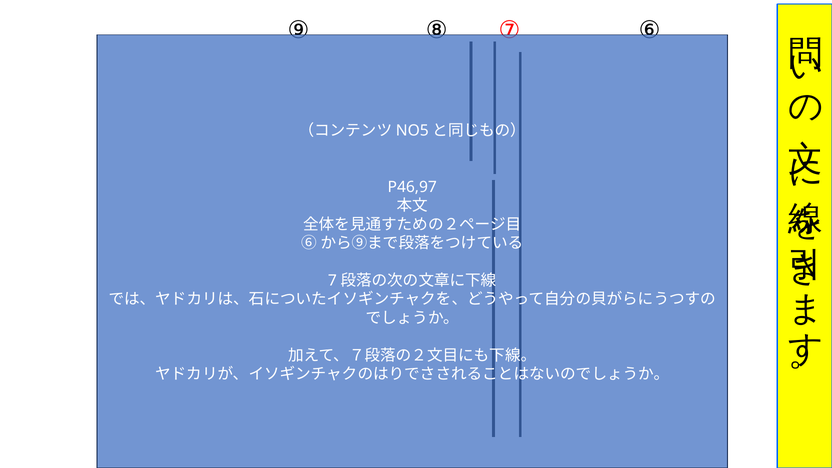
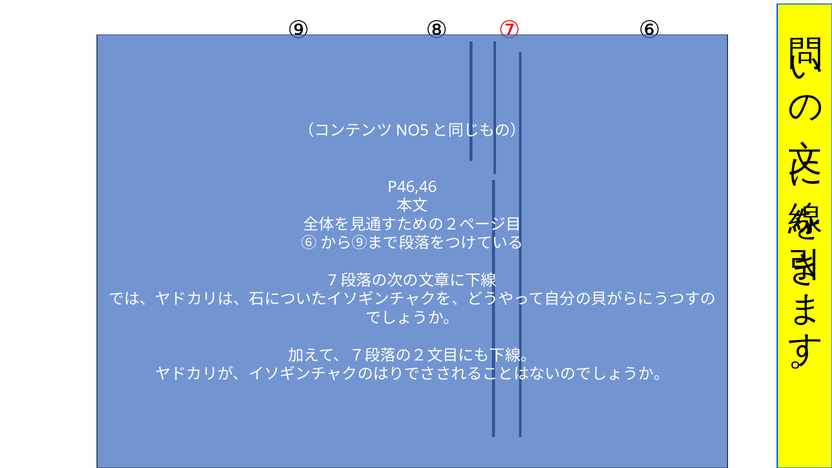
P46,97: P46,97 -> P46,46 (412, 187)
